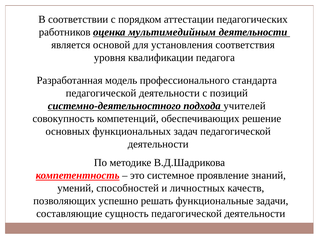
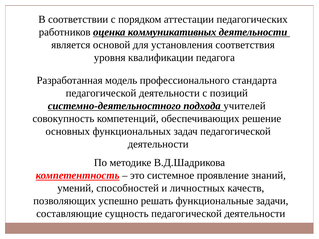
мультимедийным: мультимедийным -> коммуникативных (172, 32)
